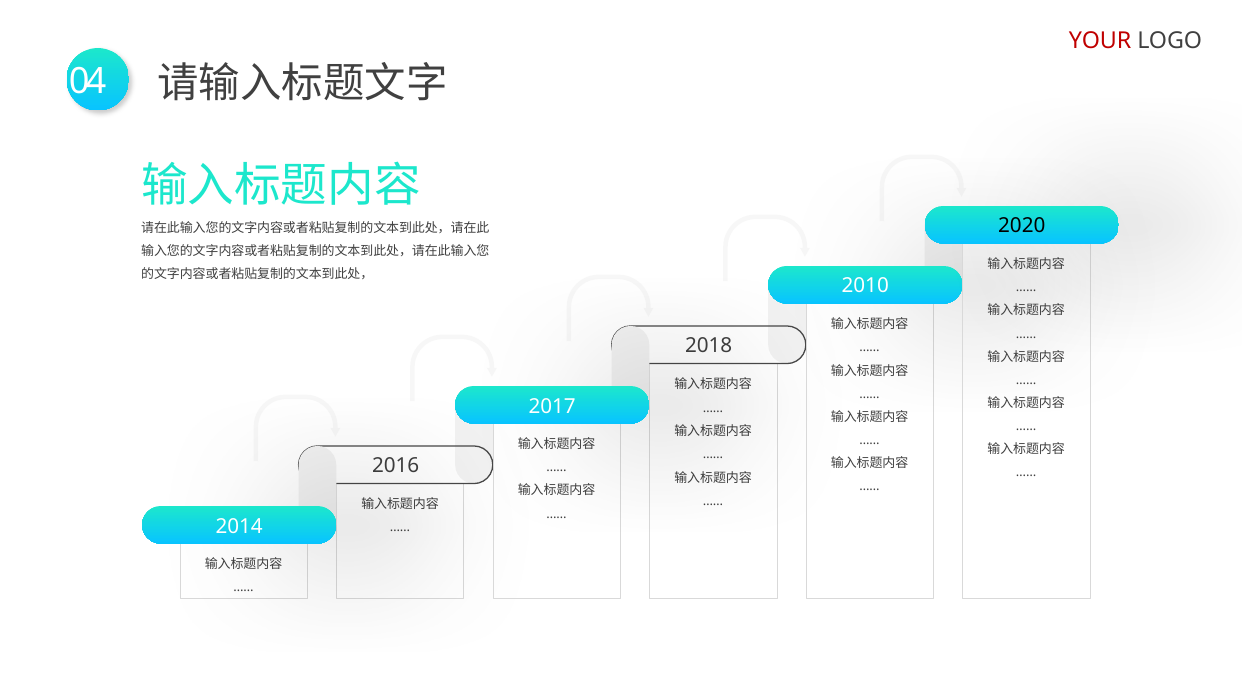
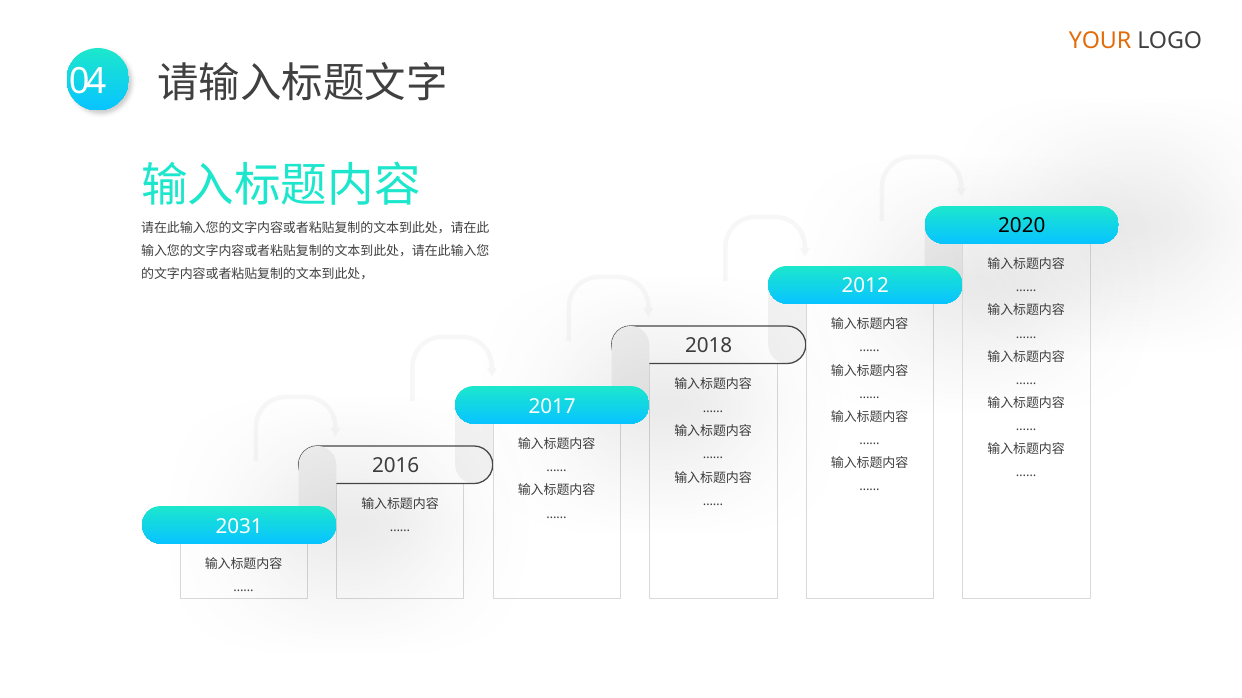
YOUR colour: red -> orange (1100, 40)
2010: 2010 -> 2012 (865, 286)
2014: 2014 -> 2031 (239, 527)
